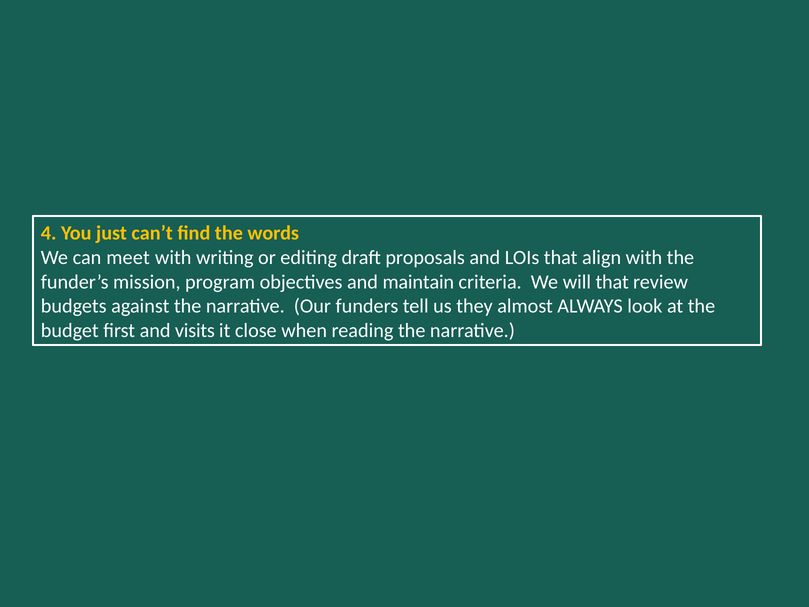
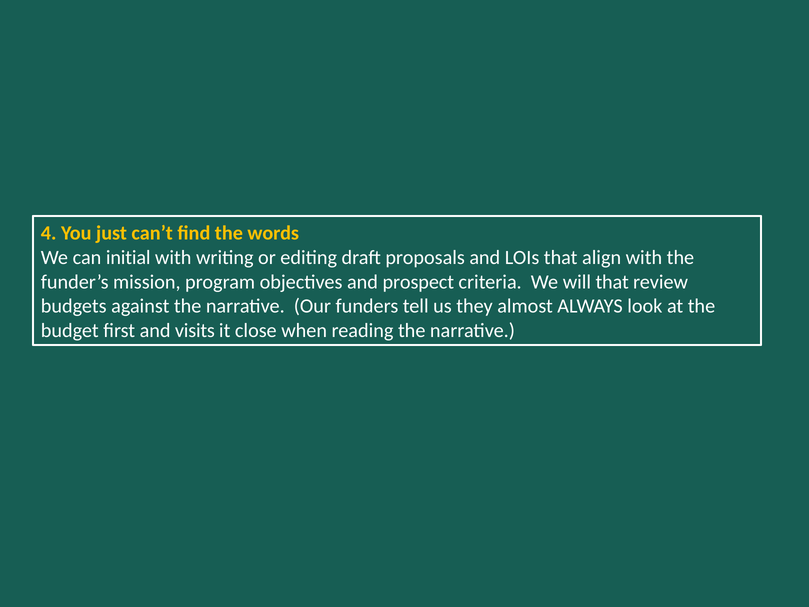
meet: meet -> initial (128, 257)
maintain: maintain -> prospect (418, 282)
